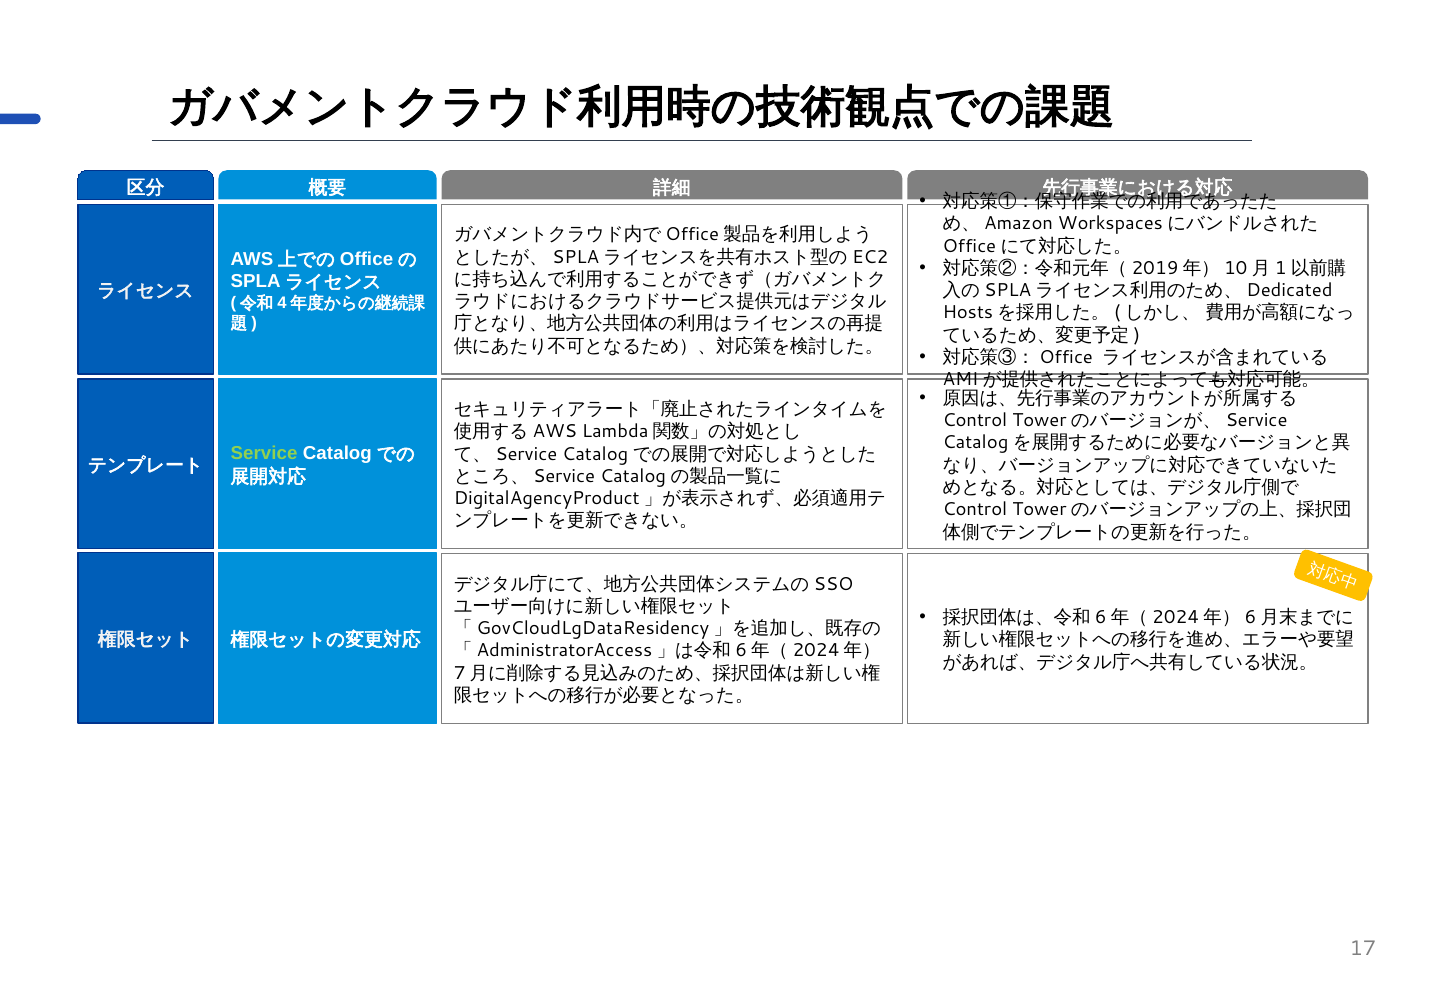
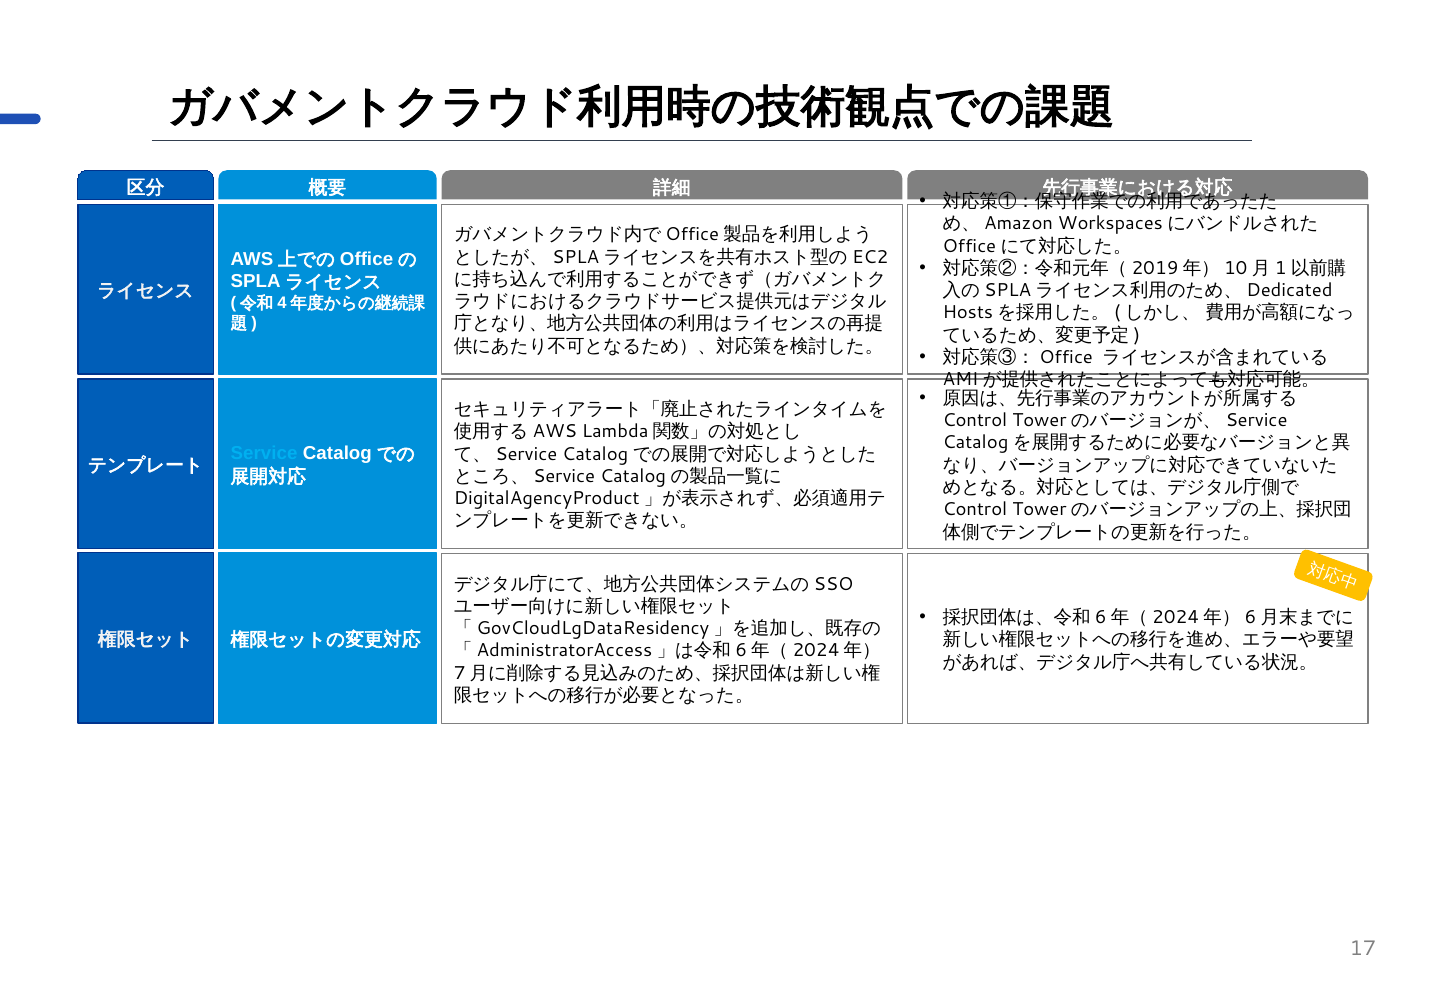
Service colour: light green -> light blue (264, 454)
